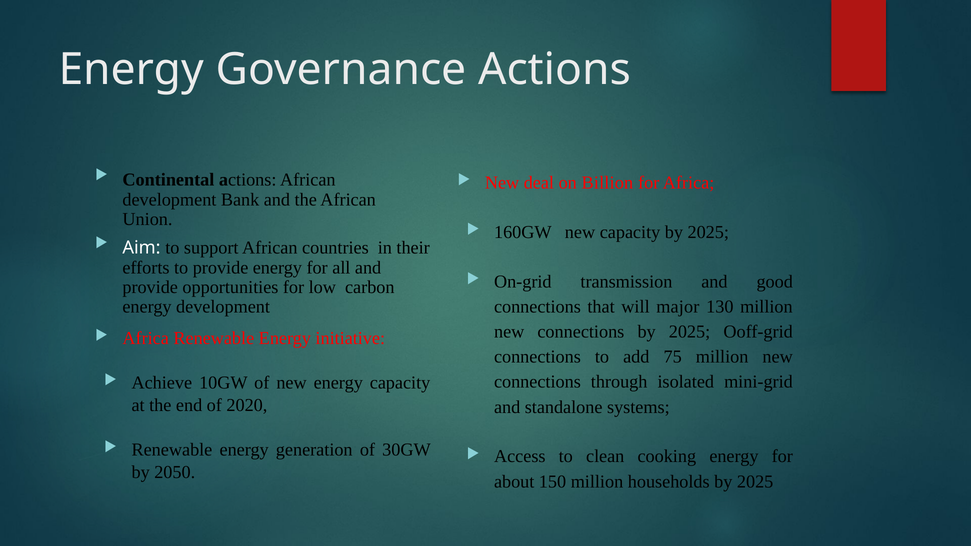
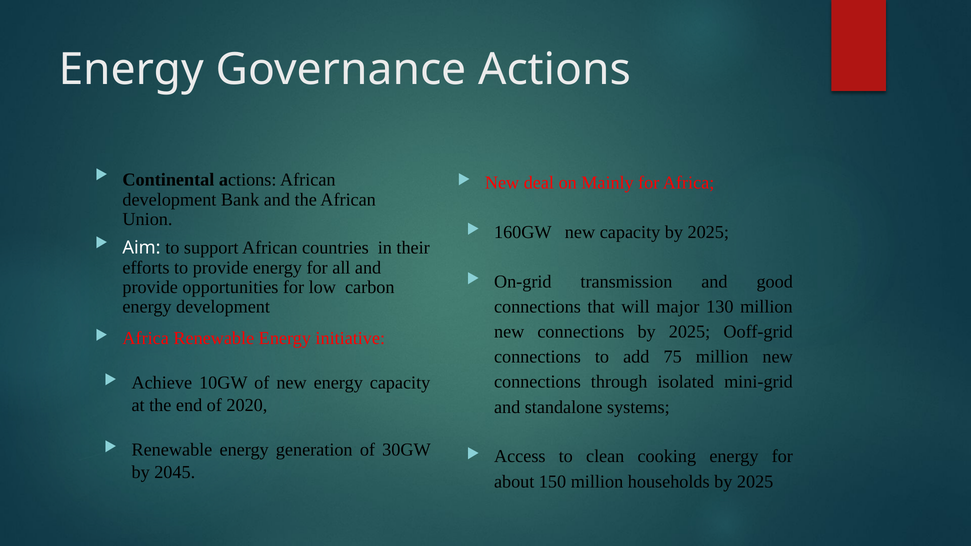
Billion: Billion -> Mainly (608, 183)
2050: 2050 -> 2045 (175, 472)
